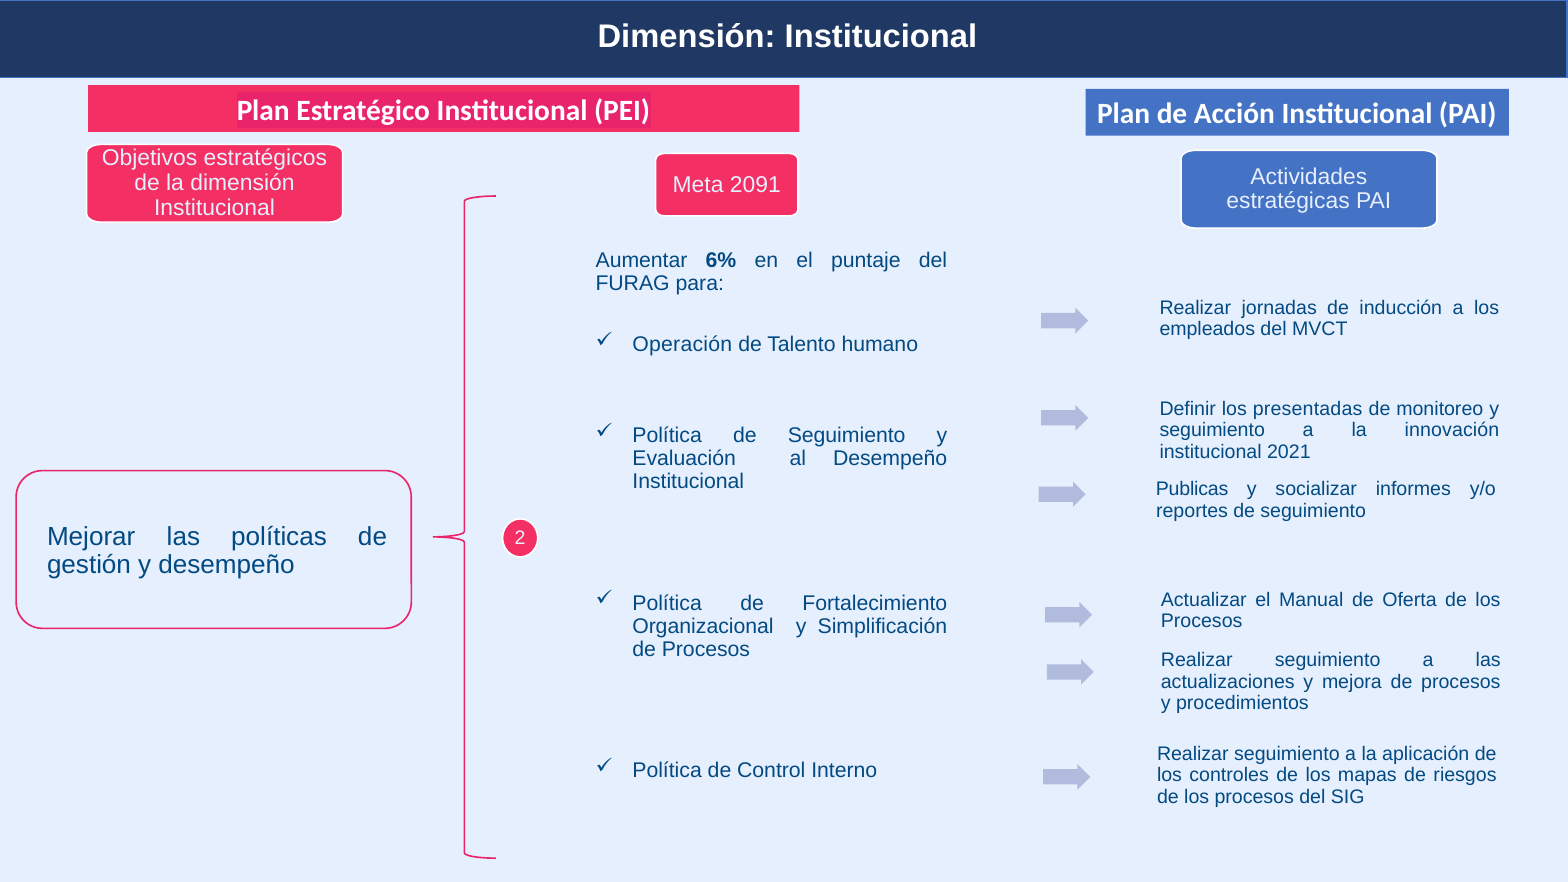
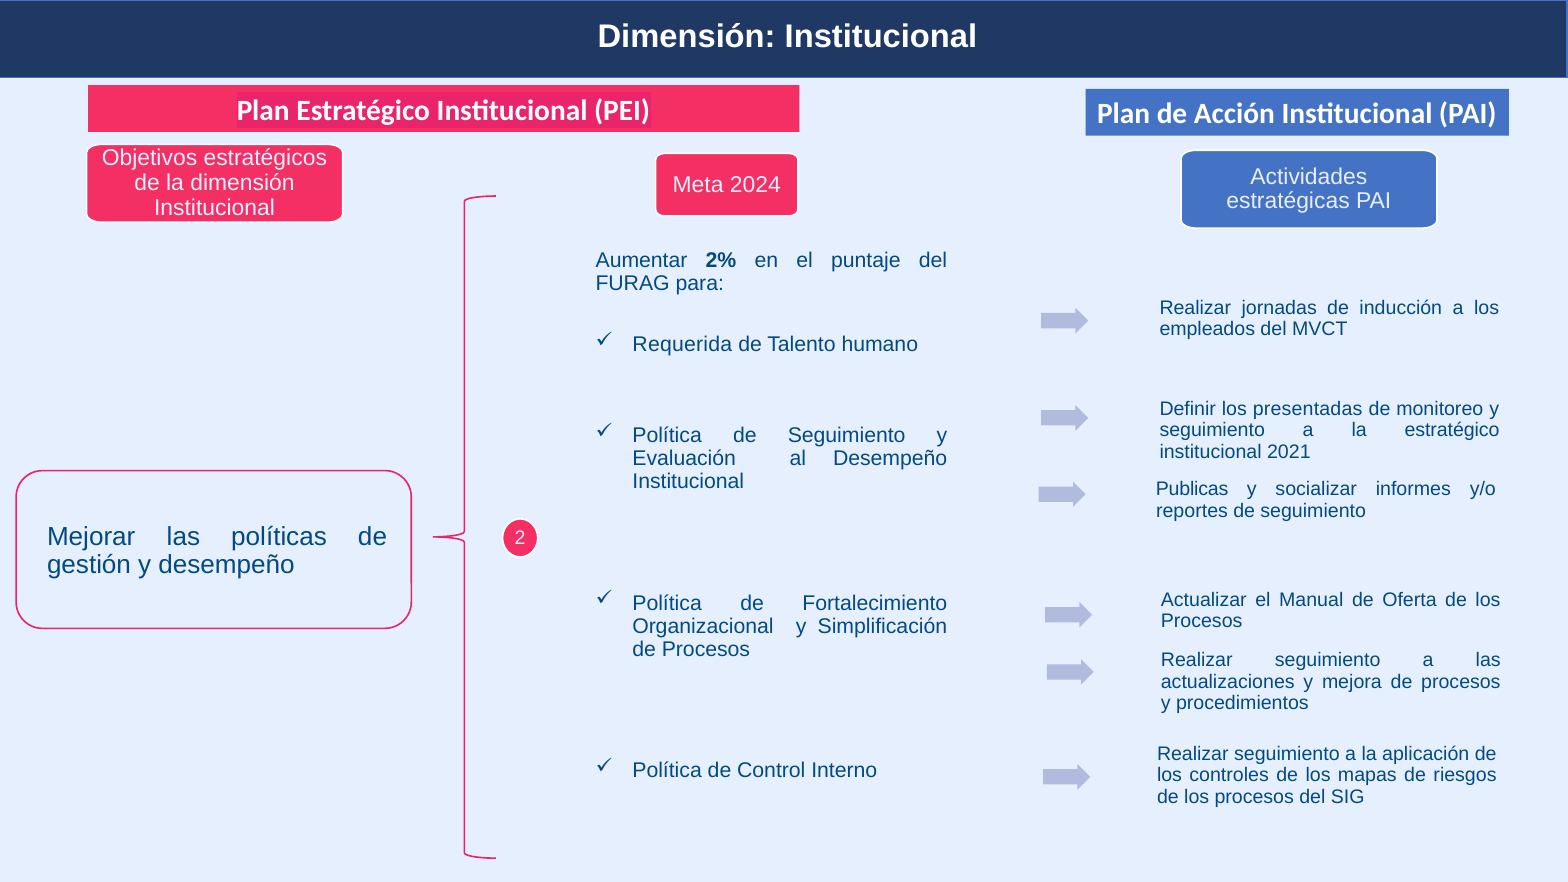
2091: 2091 -> 2024 (755, 184)
6%: 6% -> 2% (721, 261)
Operación: Operación -> Requerida (682, 344)
la innovación: innovación -> estratégico (1452, 430)
